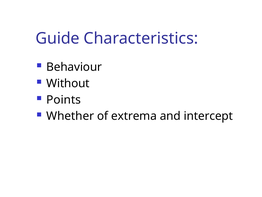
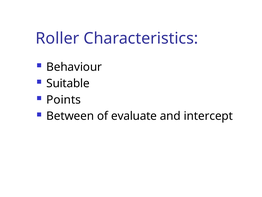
Guide: Guide -> Roller (57, 38)
Without: Without -> Suitable (68, 83)
Whether: Whether -> Between (70, 116)
extrema: extrema -> evaluate (134, 116)
